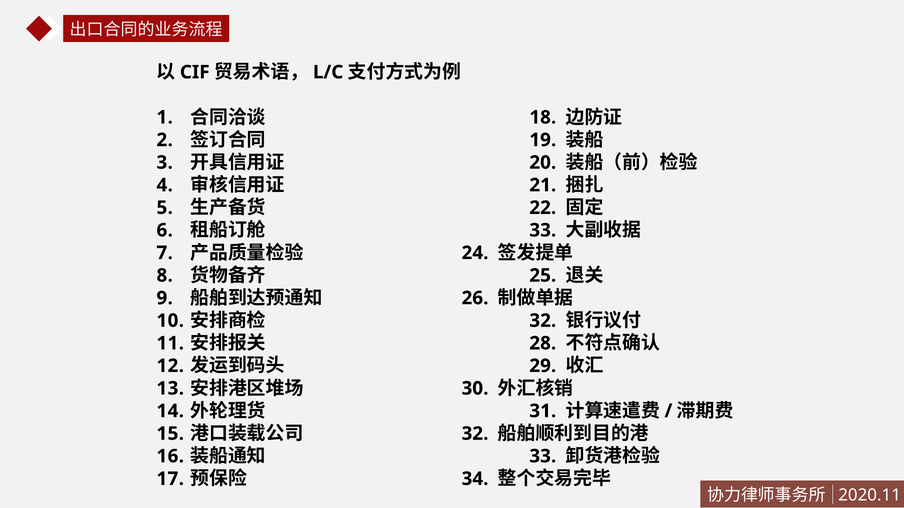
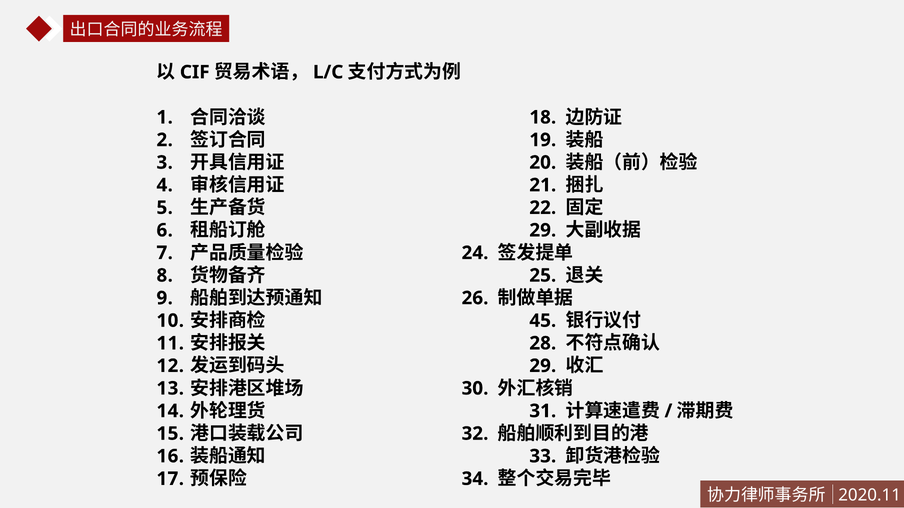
33: 33 -> 29 (543, 230)
32: 32 -> 45 (543, 321)
